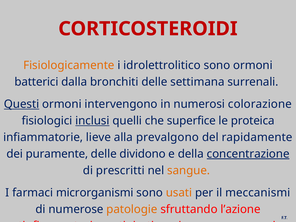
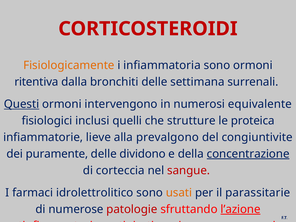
idrolettrolitico: idrolettrolitico -> infiammatoria (162, 65)
batterici: batterici -> ritentiva (36, 82)
colorazione: colorazione -> equivalente (260, 104)
inclusi underline: present -> none (92, 121)
superfice: superfice -> strutture (191, 121)
rapidamente: rapidamente -> congiuntivite (257, 137)
prescritti: prescritti -> corteccia (120, 170)
sangue colour: orange -> red (189, 170)
microrganismi: microrganismi -> idrolettrolitico (95, 193)
meccanismi: meccanismi -> parassitarie (258, 193)
patologie colour: orange -> red (132, 209)
l’azione underline: none -> present (241, 209)
